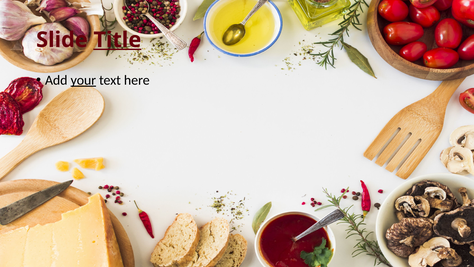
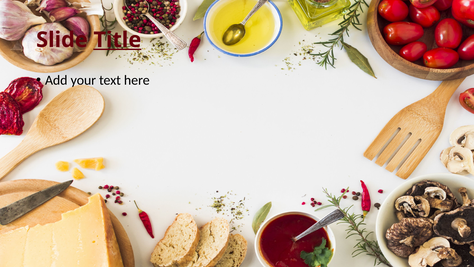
your underline: present -> none (83, 80)
